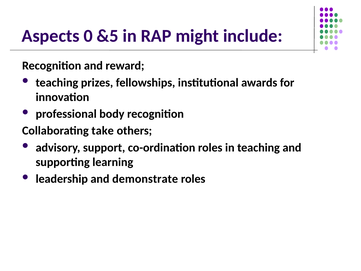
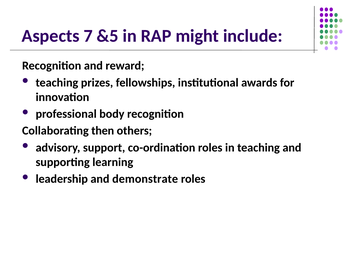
0: 0 -> 7 (88, 36)
take: take -> then (103, 131)
